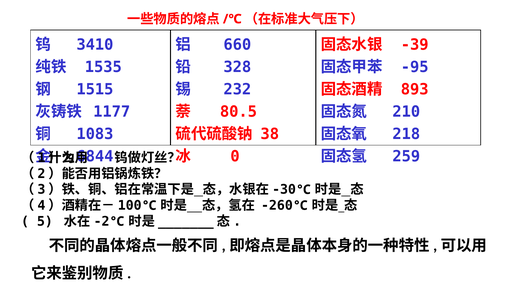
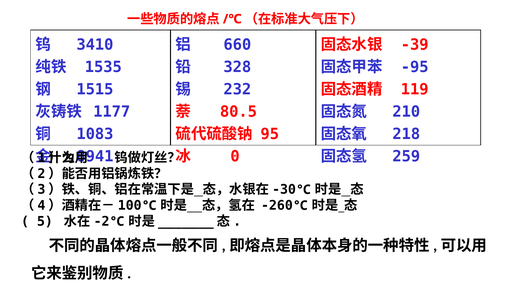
893: 893 -> 119 (415, 89)
38: 38 -> 95 (270, 134)
6844: 6844 -> 8941 (95, 156)
